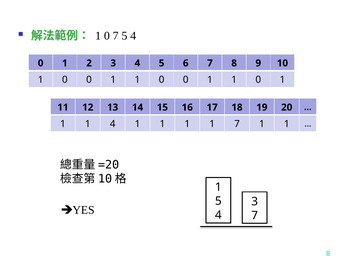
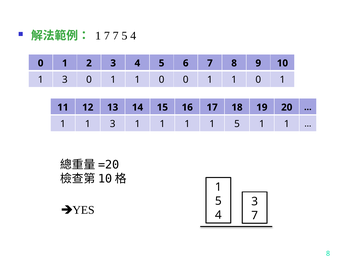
0: 0 -> 7 (107, 36)
0: 0 -> 3 (65, 80)
1 1 4: 4 -> 3 (113, 124)
1 1 7: 7 -> 5 (237, 124)
